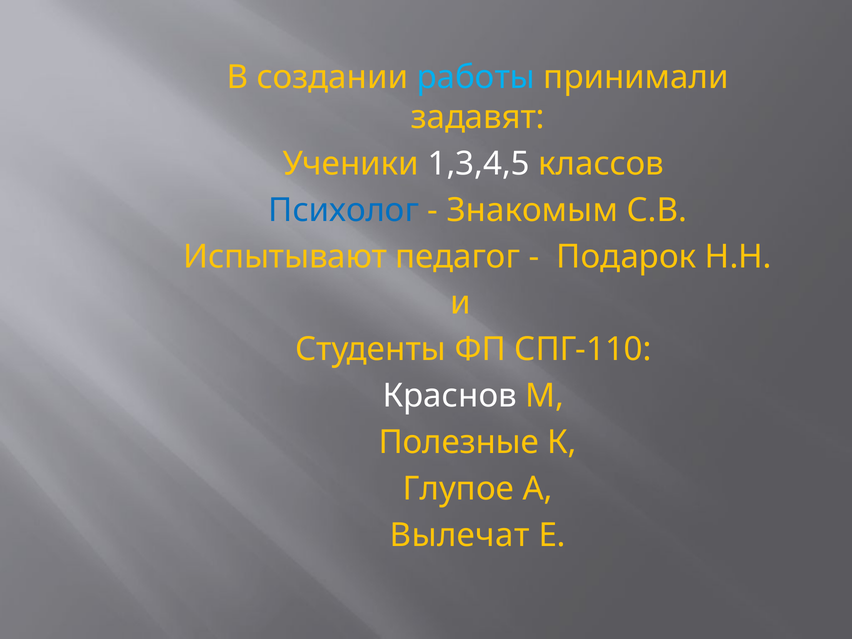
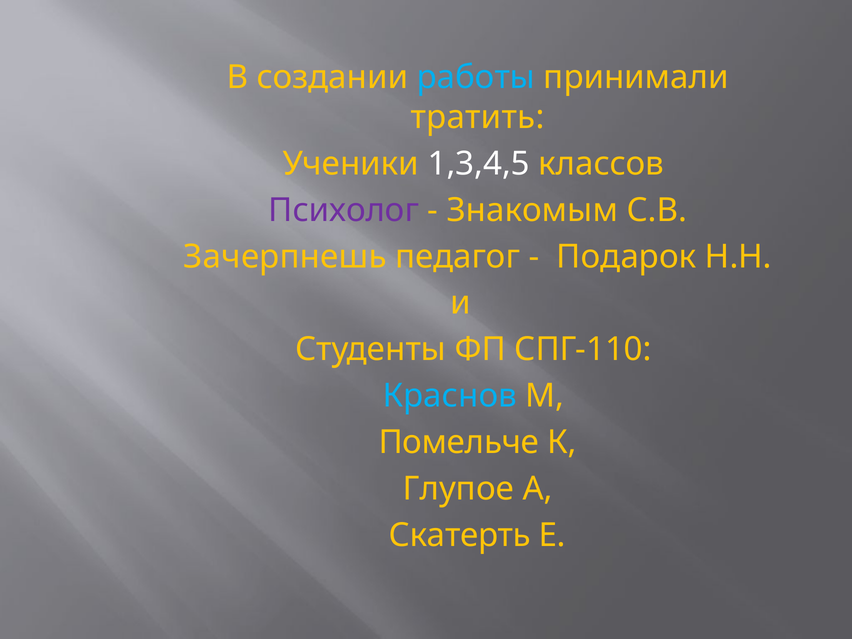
задавят: задавят -> тратить (478, 117)
Психолог colour: blue -> purple (344, 210)
Испытывают: Испытывают -> Зачерпнешь (285, 257)
Краснов colour: white -> light blue (450, 396)
Полезные: Полезные -> Помельче (459, 442)
Вылечат: Вылечат -> Скатерть (460, 535)
